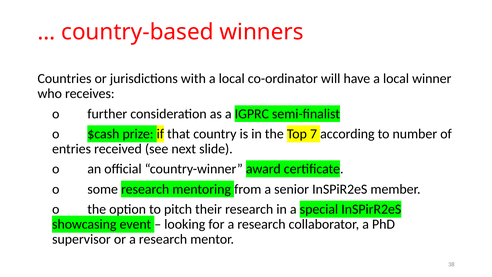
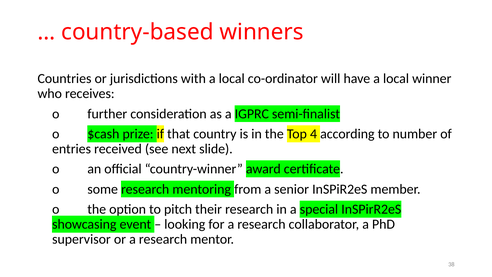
7: 7 -> 4 (314, 134)
